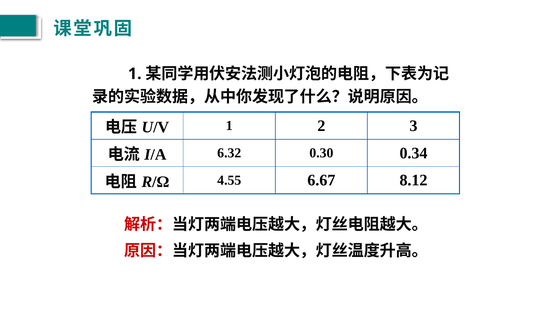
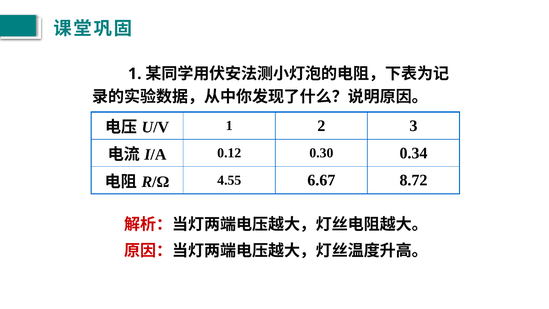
6.32: 6.32 -> 0.12 (229, 153)
8.12: 8.12 -> 8.72 (413, 180)
